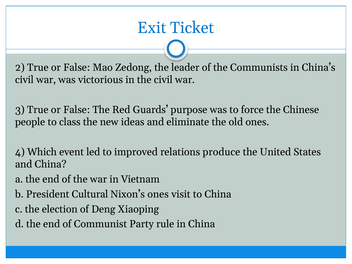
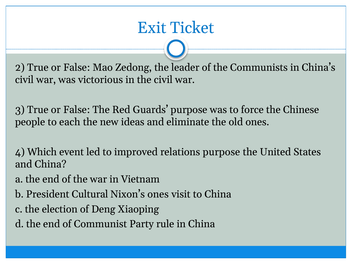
class: class -> each (70, 122)
relations produce: produce -> purpose (221, 152)
